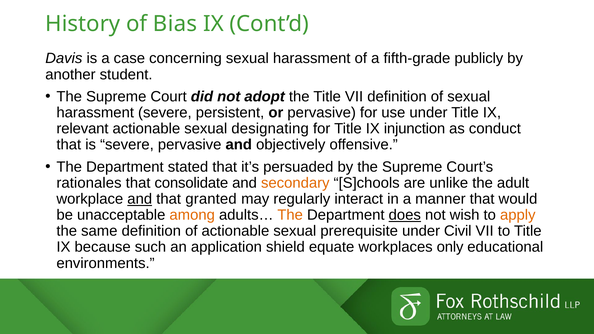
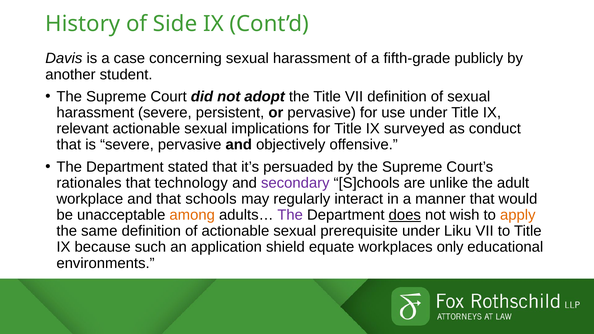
Bias: Bias -> Side (175, 24)
designating: designating -> implications (270, 129)
injunction: injunction -> surveyed (414, 129)
consolidate: consolidate -> technology (191, 183)
secondary colour: orange -> purple (295, 183)
and underline: present -> none (140, 199)
granted: granted -> schools (211, 199)
The colour: orange -> purple (290, 215)
Civil: Civil -> Liku (458, 231)
